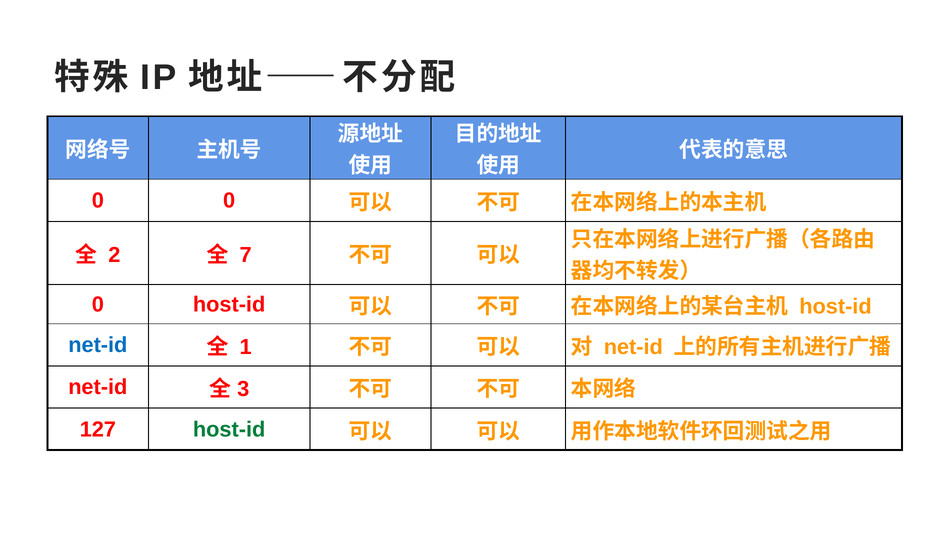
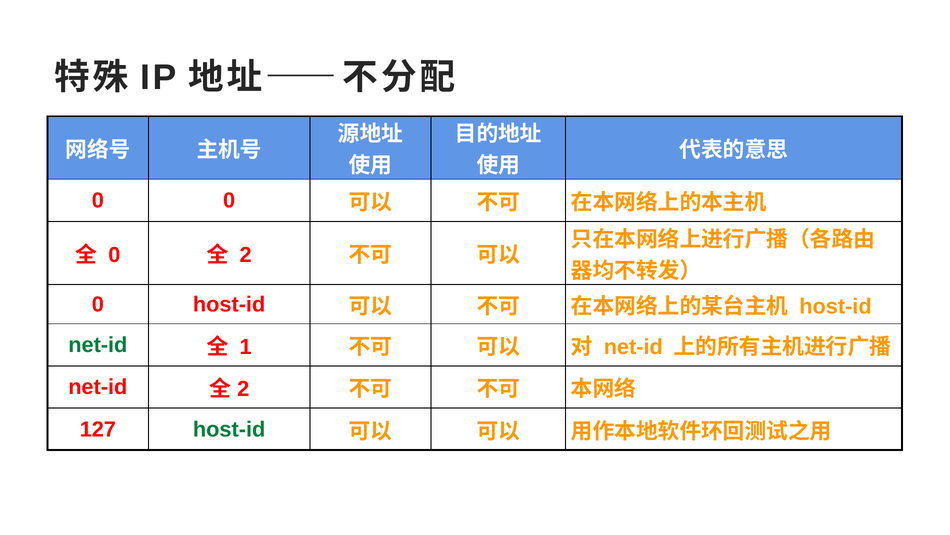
2: 2 -> 0 (114, 255)
7: 7 -> 2 (246, 255)
net-id colour: blue -> green (98, 345)
3: 3 -> 2 (243, 389)
